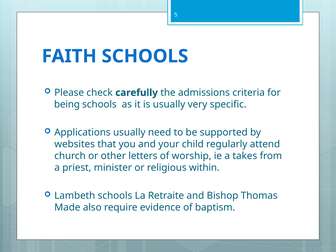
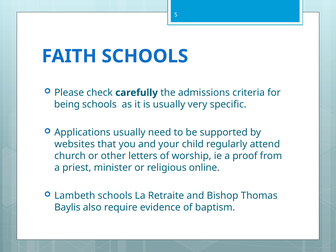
takes: takes -> proof (245, 156)
within: within -> online (204, 168)
Made: Made -> Baylis (67, 207)
